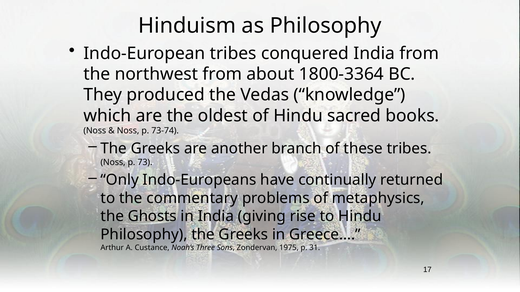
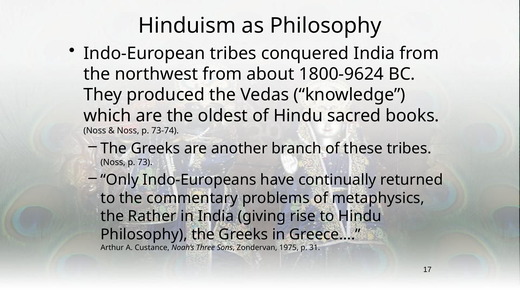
1800-3364: 1800-3364 -> 1800-9624 (341, 74)
Ghosts: Ghosts -> Rather (152, 217)
